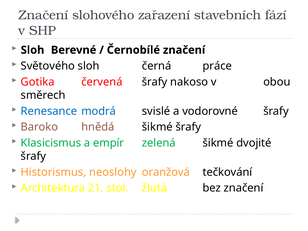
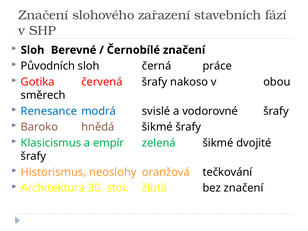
Světového: Světového -> Původních (48, 66)
21: 21 -> 30 (96, 188)
